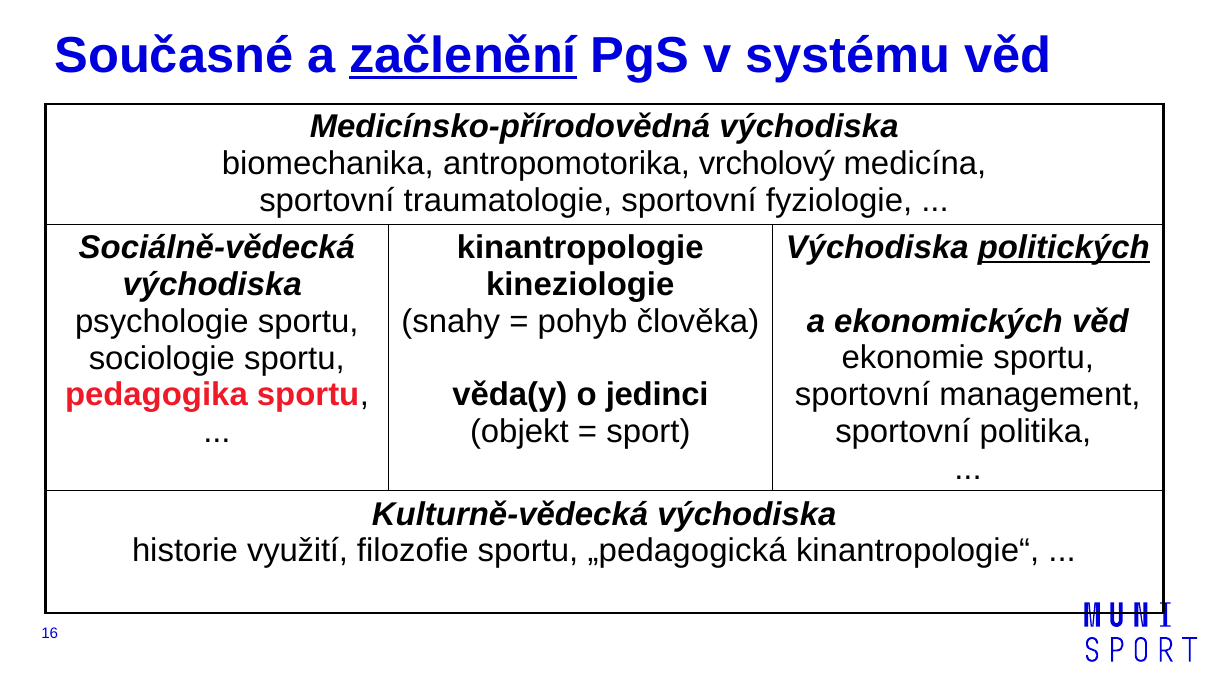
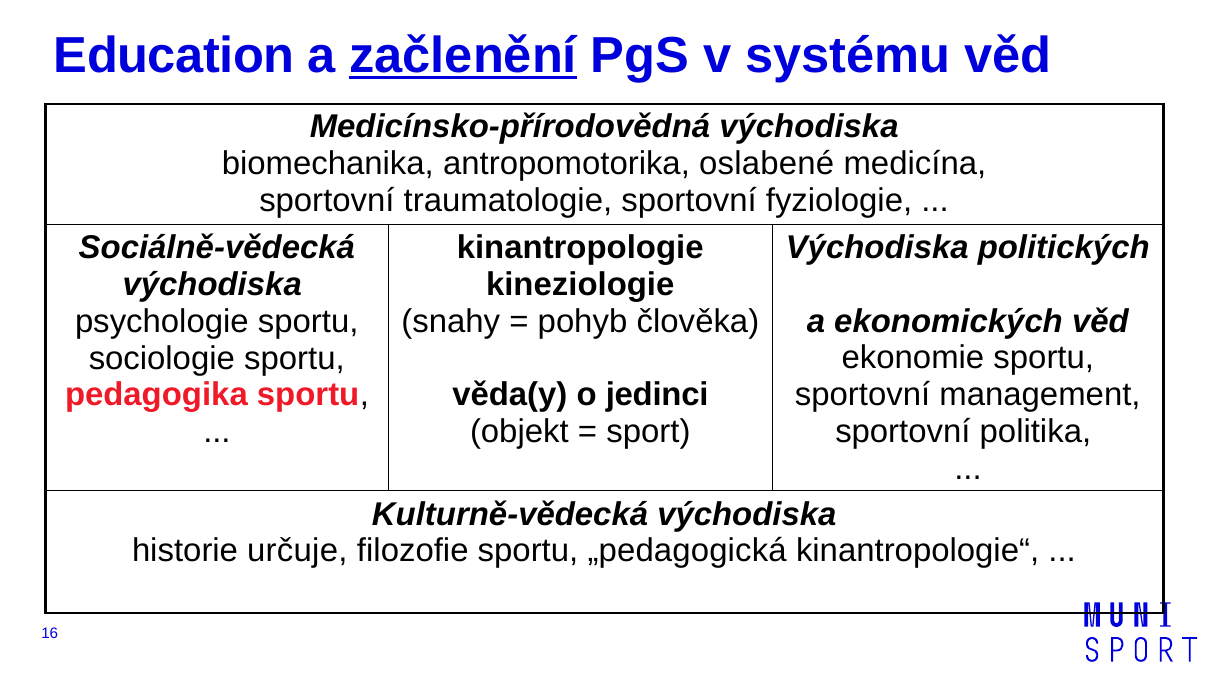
Současné: Současné -> Education (174, 56)
vrcholový: vrcholový -> oslabené (767, 164)
politických underline: present -> none (1064, 248)
využití: využití -> určuje (297, 551)
